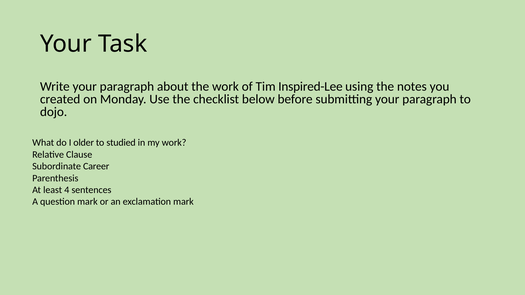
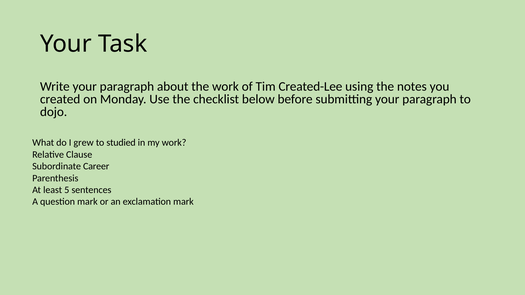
Inspired-Lee: Inspired-Lee -> Created-Lee (310, 86)
older: older -> grew (84, 143)
4: 4 -> 5 (67, 190)
